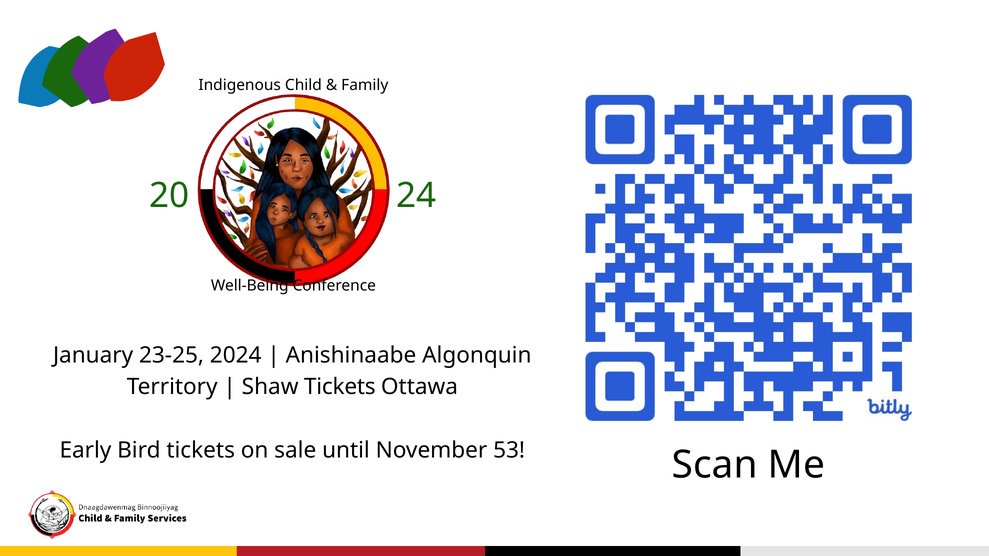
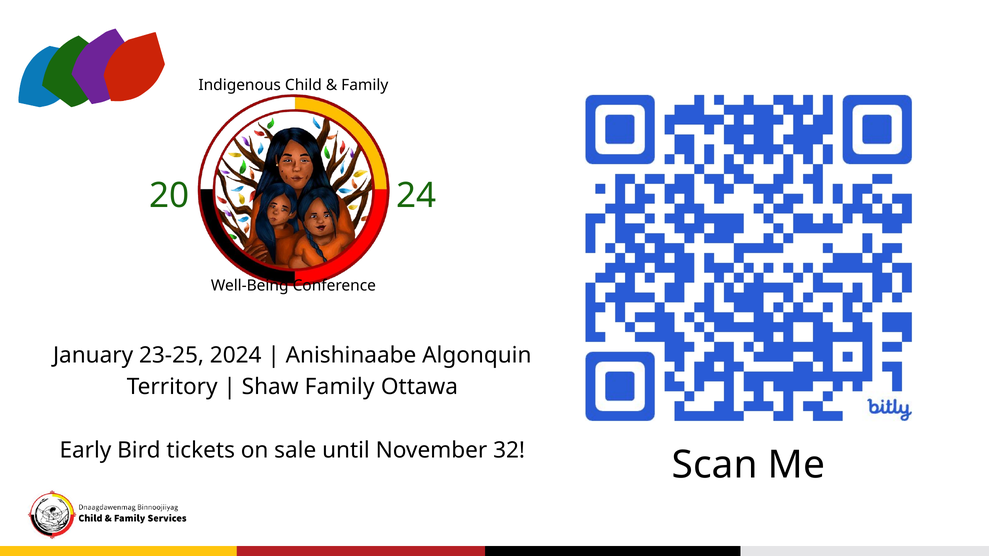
Shaw Tickets: Tickets -> Family (340, 387)
53: 53 -> 32 (509, 450)
